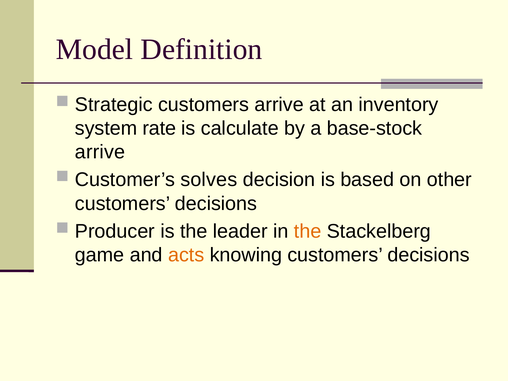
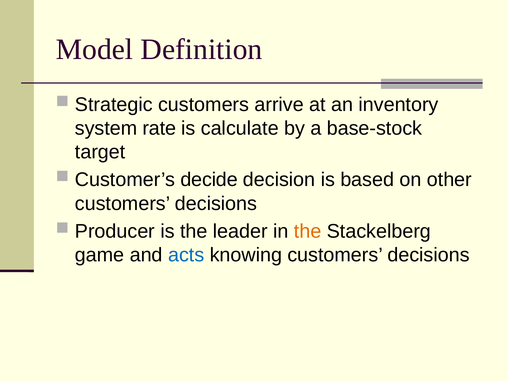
arrive: arrive -> target (100, 152)
solves: solves -> decide (209, 180)
acts colour: orange -> blue (186, 255)
